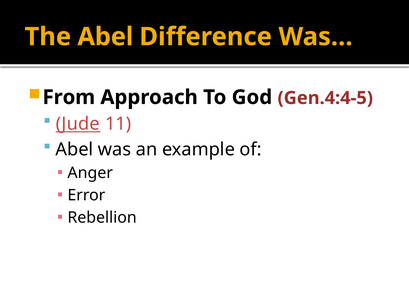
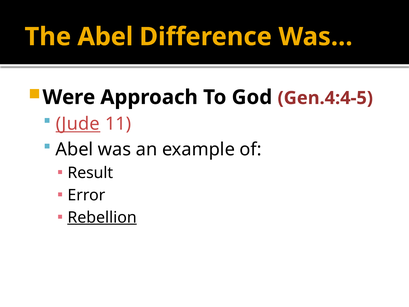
From: From -> Were (69, 97)
Anger: Anger -> Result (90, 173)
Rebellion underline: none -> present (102, 217)
